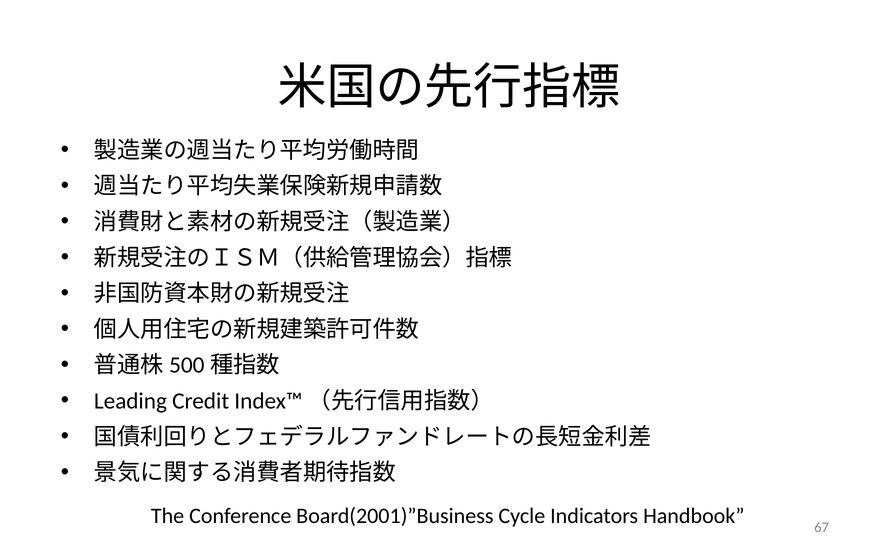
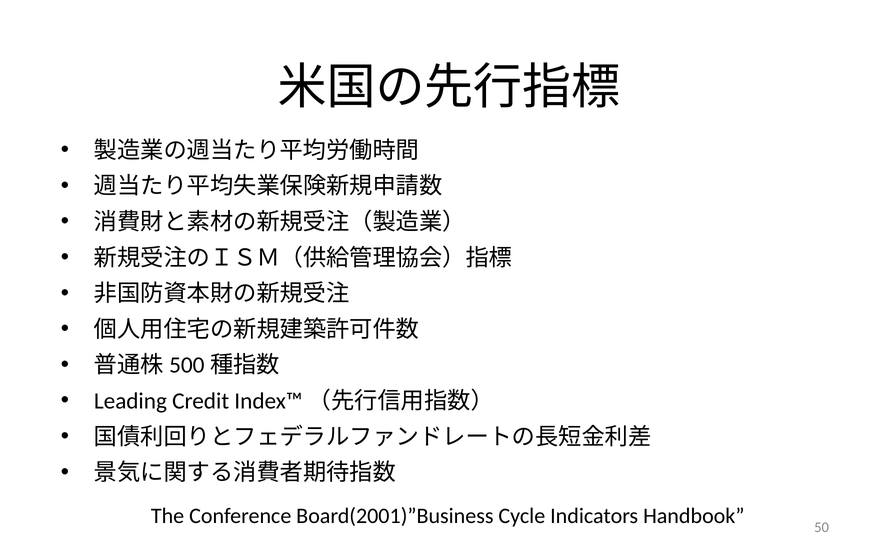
67: 67 -> 50 (822, 526)
